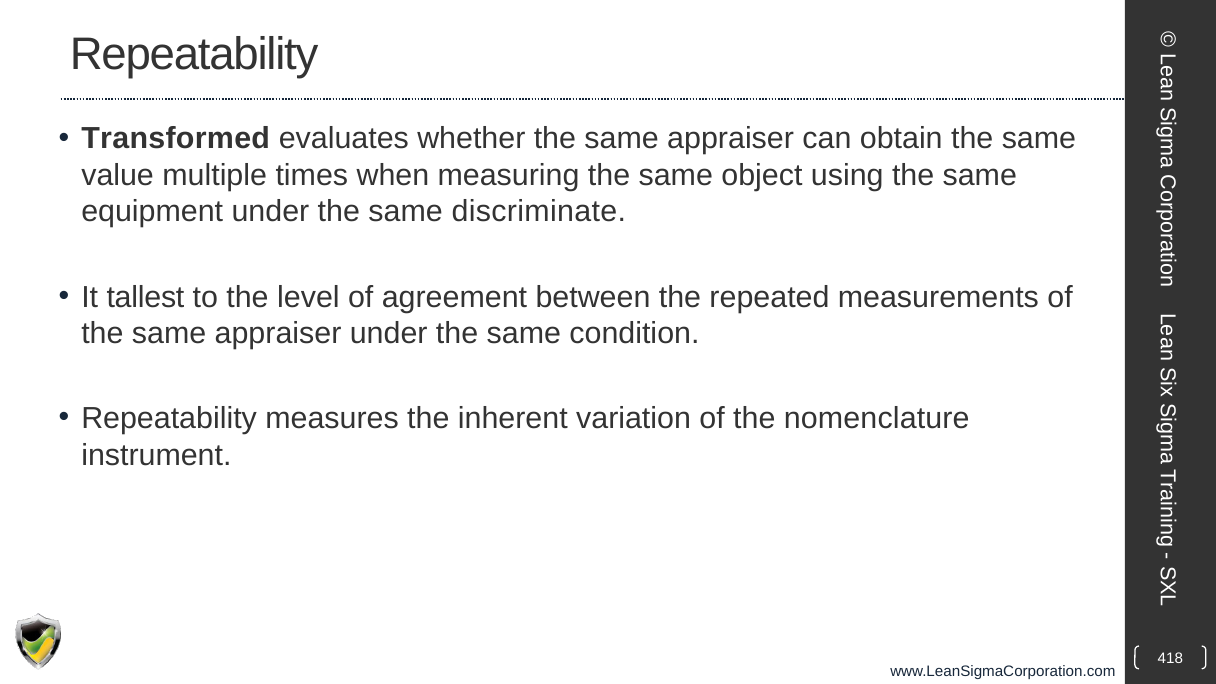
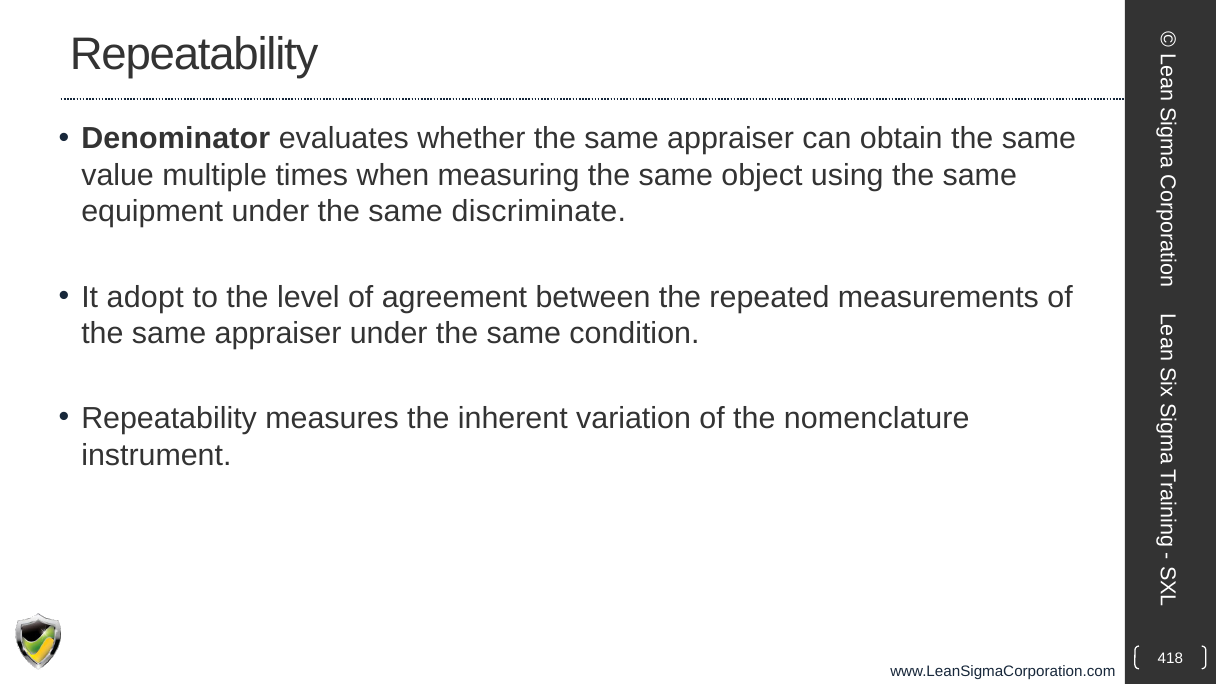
Transformed: Transformed -> Denominator (176, 139)
tallest: tallest -> adopt (145, 297)
